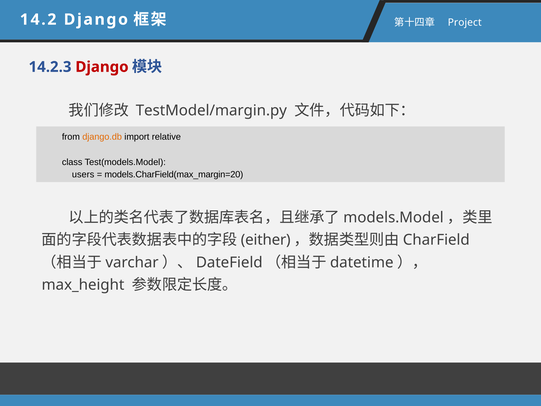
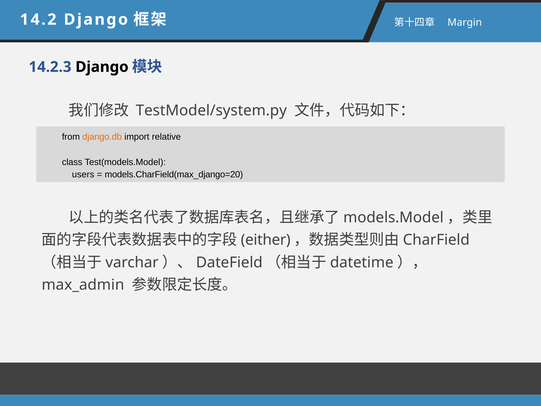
Project: Project -> Margin (465, 22)
Django colour: red -> black (102, 67)
TestModel/margin.py: TestModel/margin.py -> TestModel/system.py (211, 111)
models.CharField(max_margin=20: models.CharField(max_margin=20 -> models.CharField(max_django=20 (174, 174)
max_height: max_height -> max_admin (83, 285)
